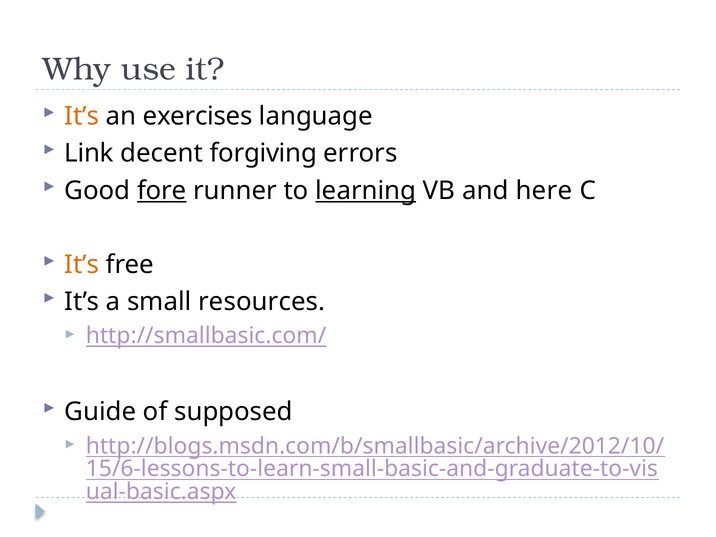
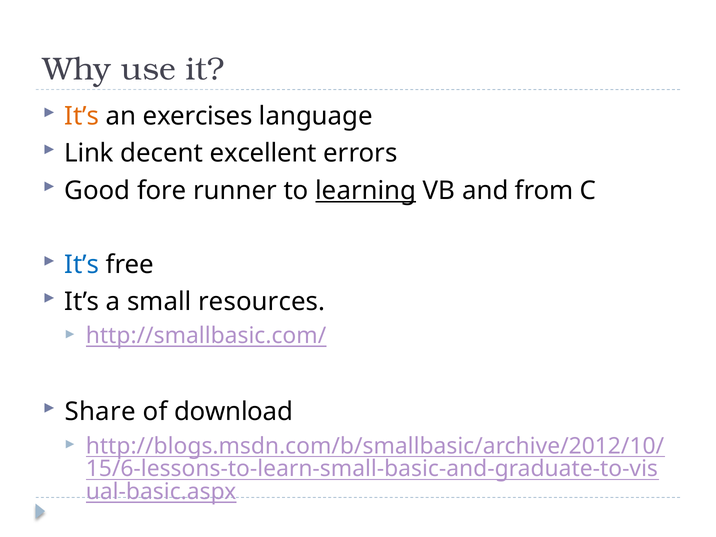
forgiving: forgiving -> excellent (263, 153)
fore underline: present -> none (162, 191)
here: here -> from (544, 191)
It’s colour: orange -> blue (82, 265)
Guide: Guide -> Share (100, 412)
supposed: supposed -> download (234, 412)
